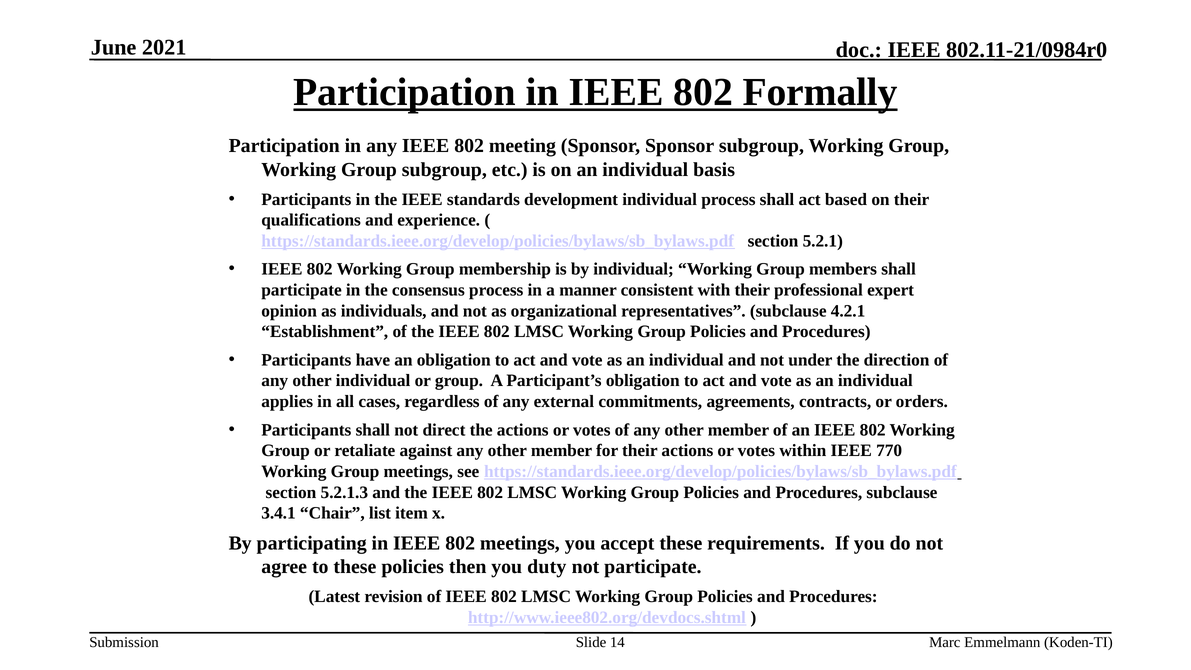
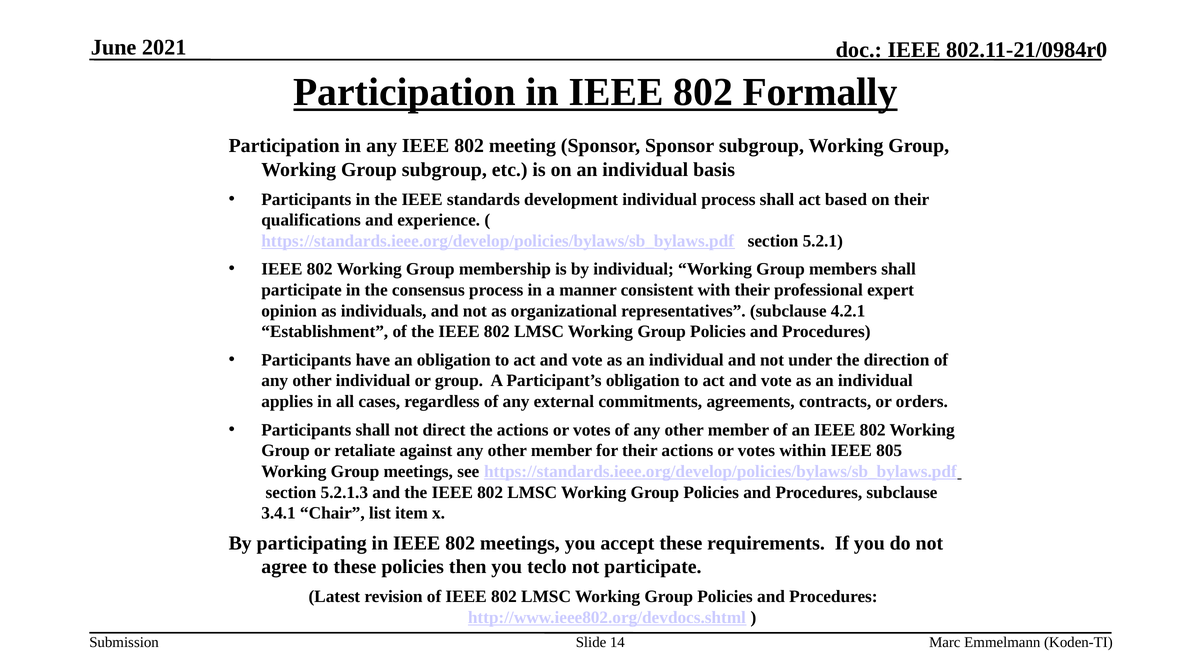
770: 770 -> 805 (889, 451)
duty: duty -> teclo (547, 567)
